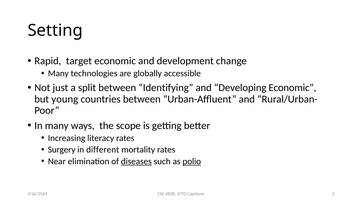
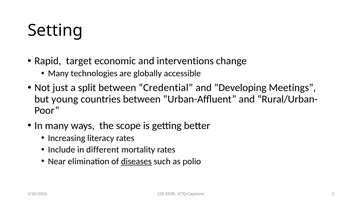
development: development -> interventions (185, 61)
Identifying: Identifying -> Credential (166, 88)
Developing Economic: Economic -> Meetings (292, 88)
Surgery: Surgery -> Include (62, 150)
polio underline: present -> none (192, 162)
